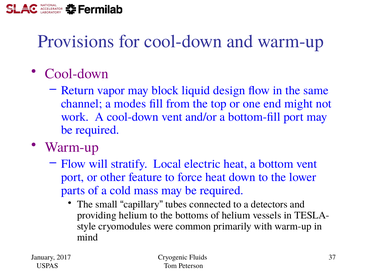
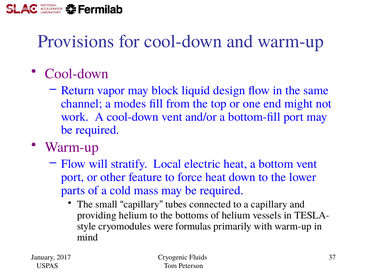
a detectors: detectors -> capillary (269, 205)
common: common -> formulas (193, 227)
